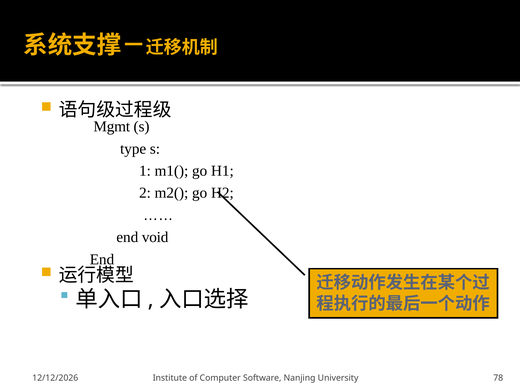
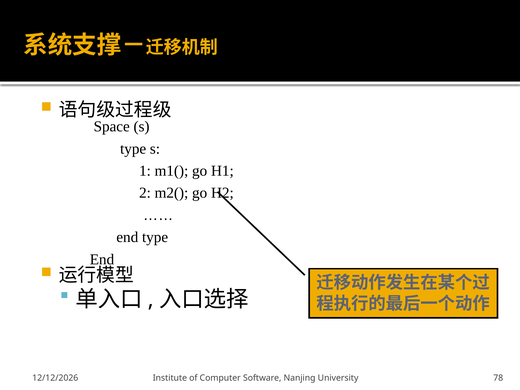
Mgmt: Mgmt -> Space (112, 127)
end void: void -> type (155, 237)
